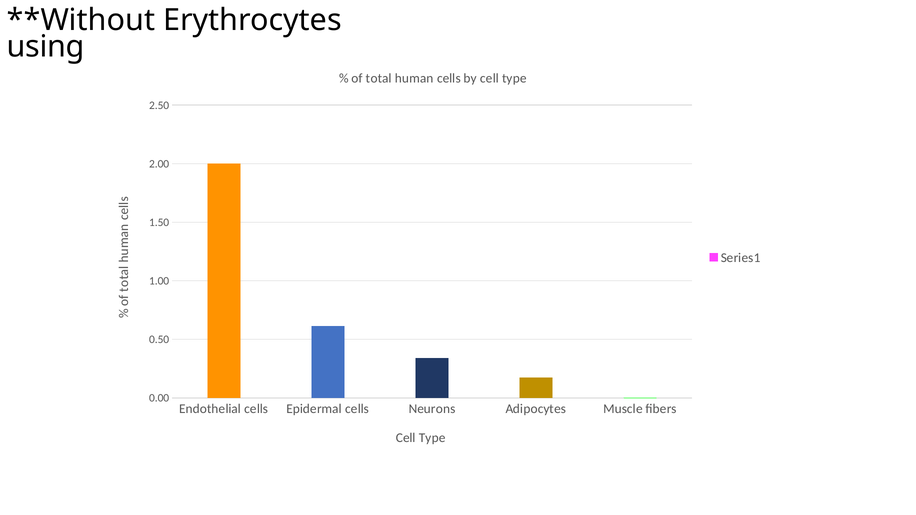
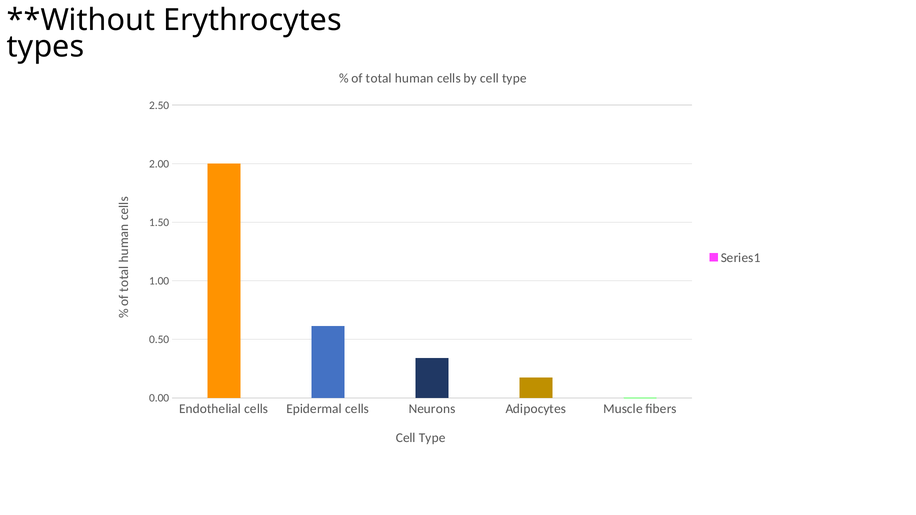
using: using -> types (46, 47)
